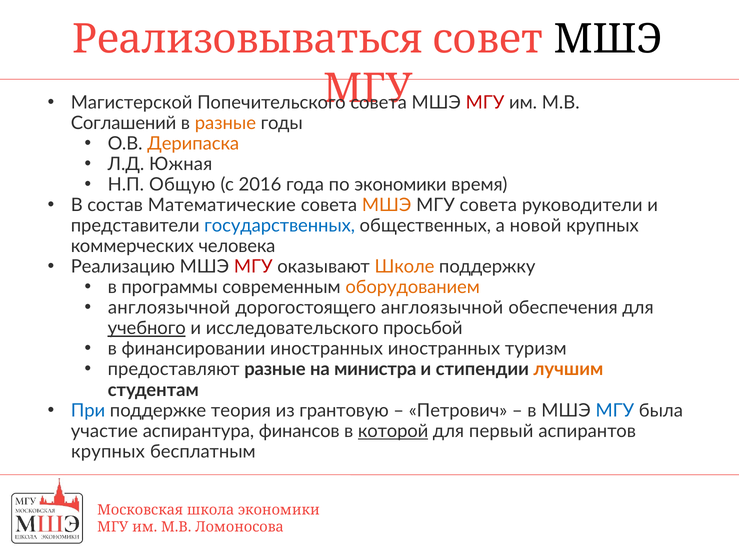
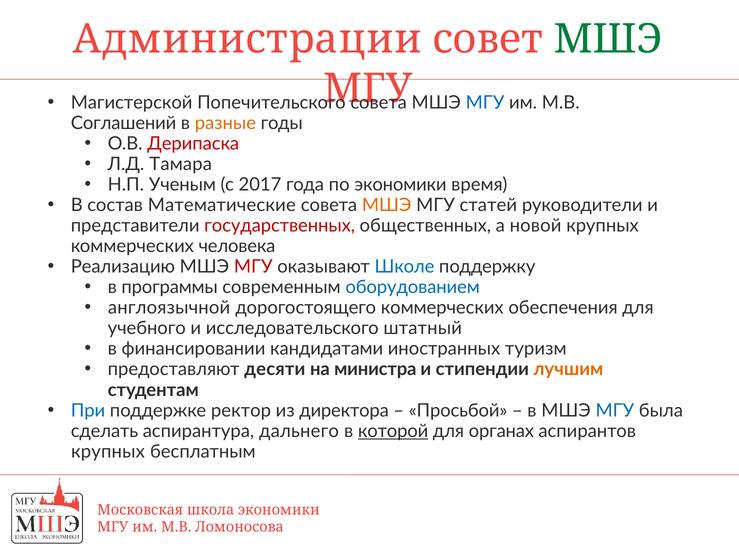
Реализовываться: Реализовываться -> Администрации (247, 39)
МШЭ colour: black -> green (608, 39)
МГУ colour: red -> blue (485, 103)
Дерипаска colour: orange -> red (193, 144)
Южная: Южная -> Тамара (181, 164)
Общую: Общую -> Ученым (182, 185)
2016: 2016 -> 2017 (260, 185)
МГУ совета: совета -> статей (488, 205)
государственных colour: blue -> red (280, 226)
Школе colour: orange -> blue (404, 267)
оборудованием colour: orange -> blue (413, 287)
дорогостоящего англоязычной: англоязычной -> коммерческих (442, 308)
учебного underline: present -> none (147, 328)
просьбой: просьбой -> штатный (423, 328)
финансировании иностранных: иностранных -> кандидатами (327, 349)
предоставляют разные: разные -> десяти (275, 370)
теория: теория -> ректор (241, 411)
грантовую: грантовую -> директора (344, 411)
Петрович: Петрович -> Просьбой (458, 411)
участие: участие -> сделать (104, 431)
финансов: финансов -> дальнего (299, 431)
первый: первый -> органах (501, 431)
